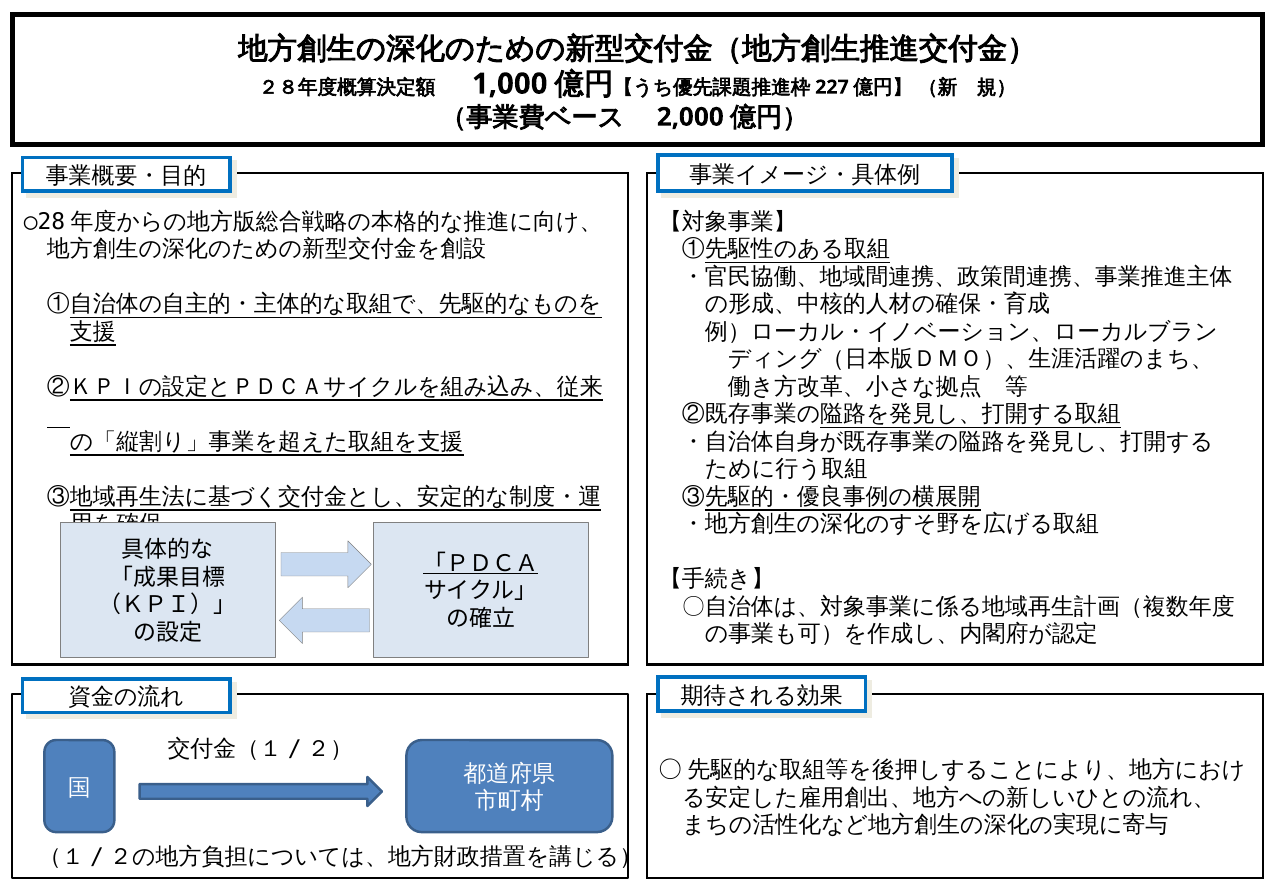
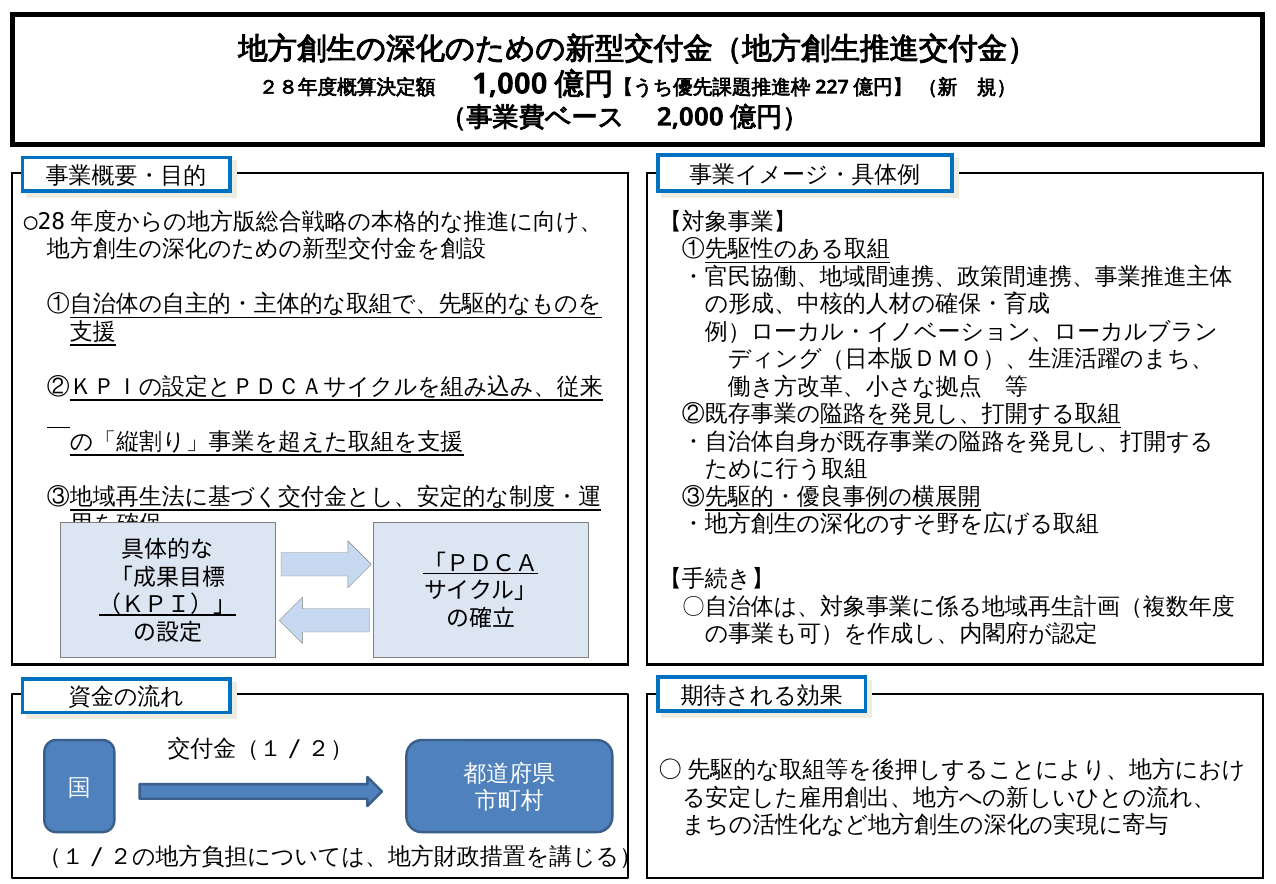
（ＫＰＩ）」 underline: none -> present (168, 605)
